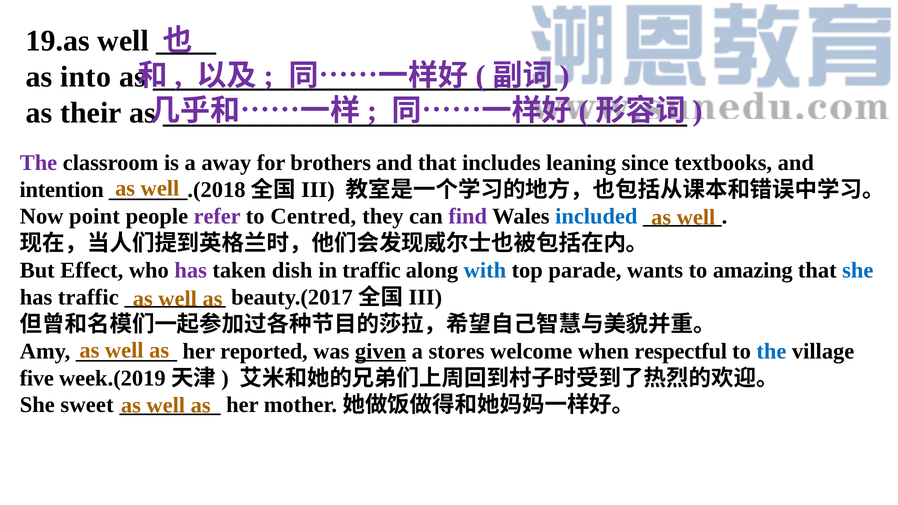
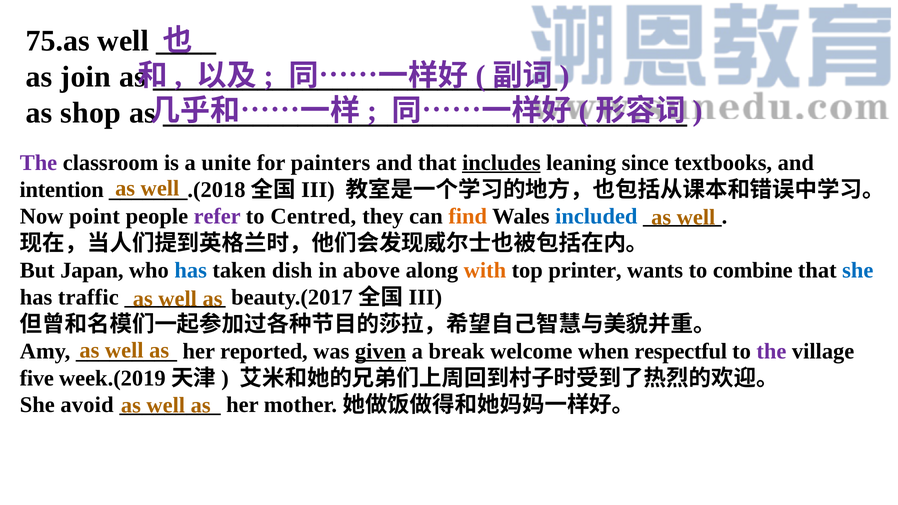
19.as: 19.as -> 75.as (58, 41)
into: into -> join (86, 77)
their: their -> shop (91, 113)
away: away -> unite (226, 163)
brothers: brothers -> painters (330, 163)
includes underline: none -> present (501, 163)
find colour: purple -> orange (468, 217)
Effect: Effect -> Japan (92, 270)
has colour: purple -> blue (191, 270)
in traffic: traffic -> above (371, 270)
with colour: blue -> orange (485, 270)
parade: parade -> printer (585, 270)
amazing: amazing -> combine (753, 270)
stores: stores -> break (457, 351)
the colour: blue -> purple (771, 351)
sweet: sweet -> avoid (87, 405)
